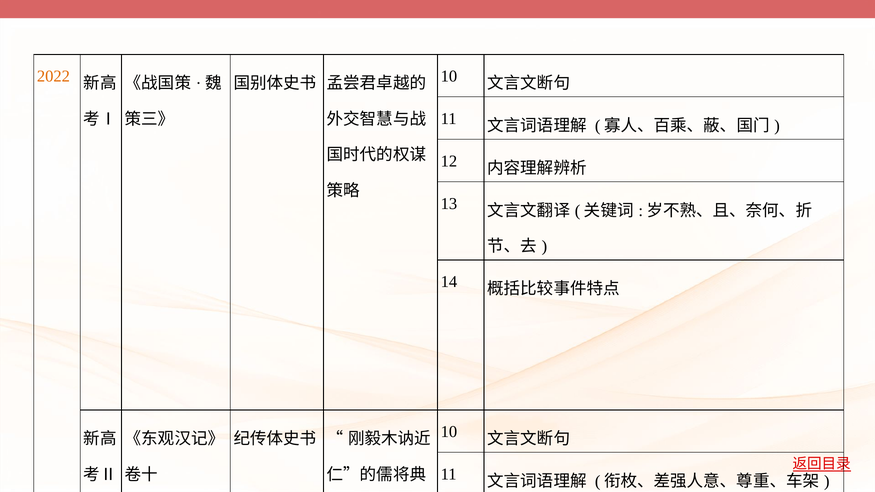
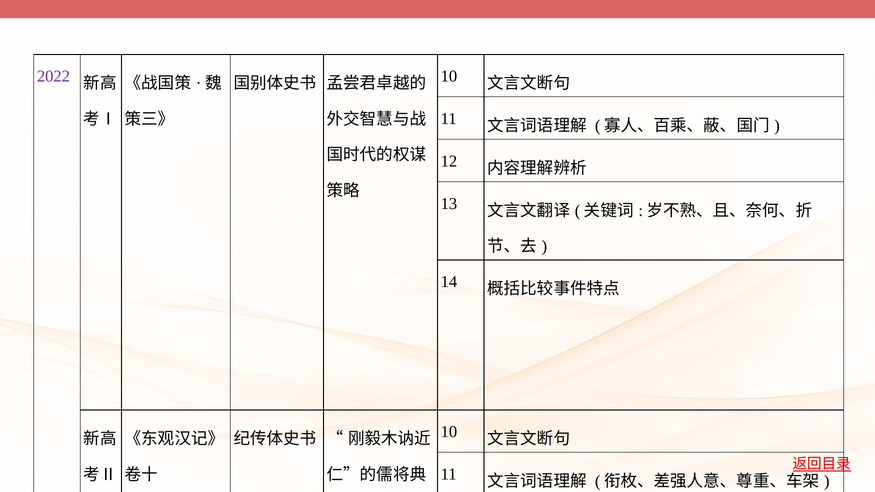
2022 colour: orange -> purple (53, 76)
